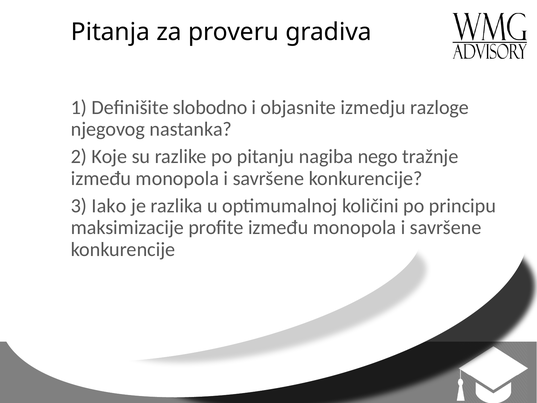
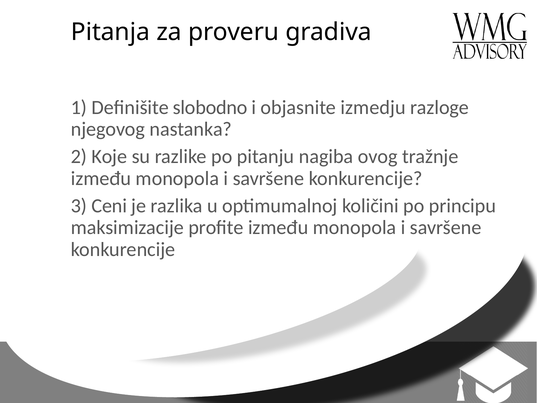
nego: nego -> ovog (378, 157)
Iako: Iako -> Ceni (109, 206)
